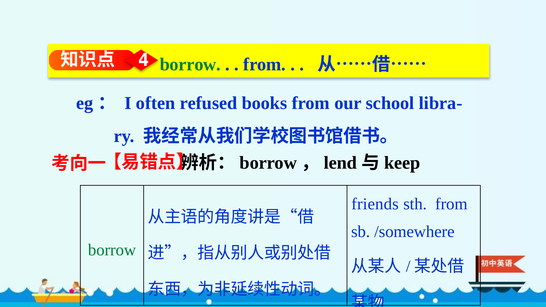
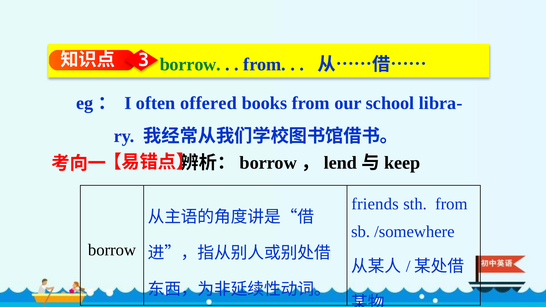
4: 4 -> 3 (144, 60)
refused: refused -> offered (208, 103)
borrow colour: green -> black (112, 250)
